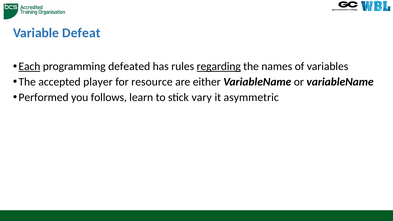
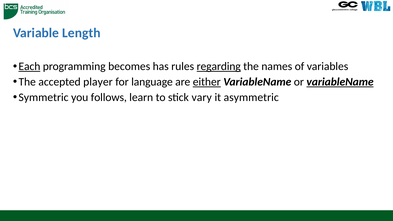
Defeat: Defeat -> Length (81, 33)
defeated: defeated -> becomes (129, 66)
resource: resource -> language (152, 82)
either underline: none -> present (207, 82)
variableName underline: none -> present (340, 82)
Performed: Performed -> Symmetric (44, 97)
